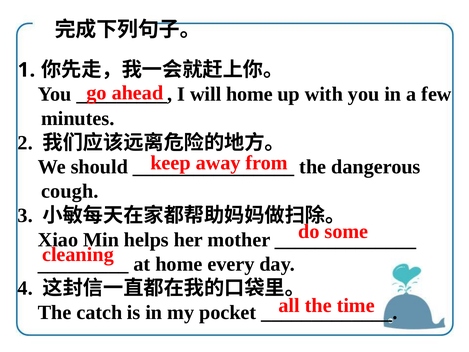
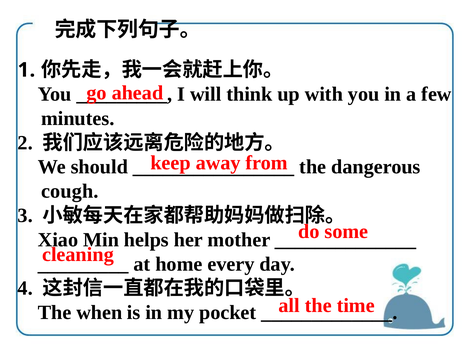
will home: home -> think (249, 94)
catch: catch -> when (99, 312)
